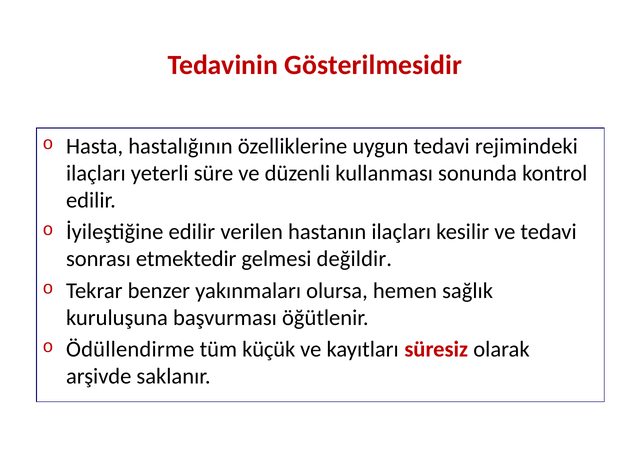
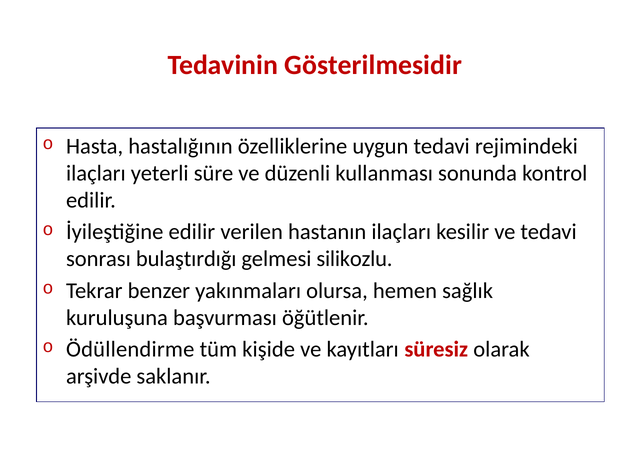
etmektedir: etmektedir -> bulaştırdığı (186, 259)
değildir: değildir -> silikozlu (354, 259)
küçük: küçük -> kişide (269, 349)
